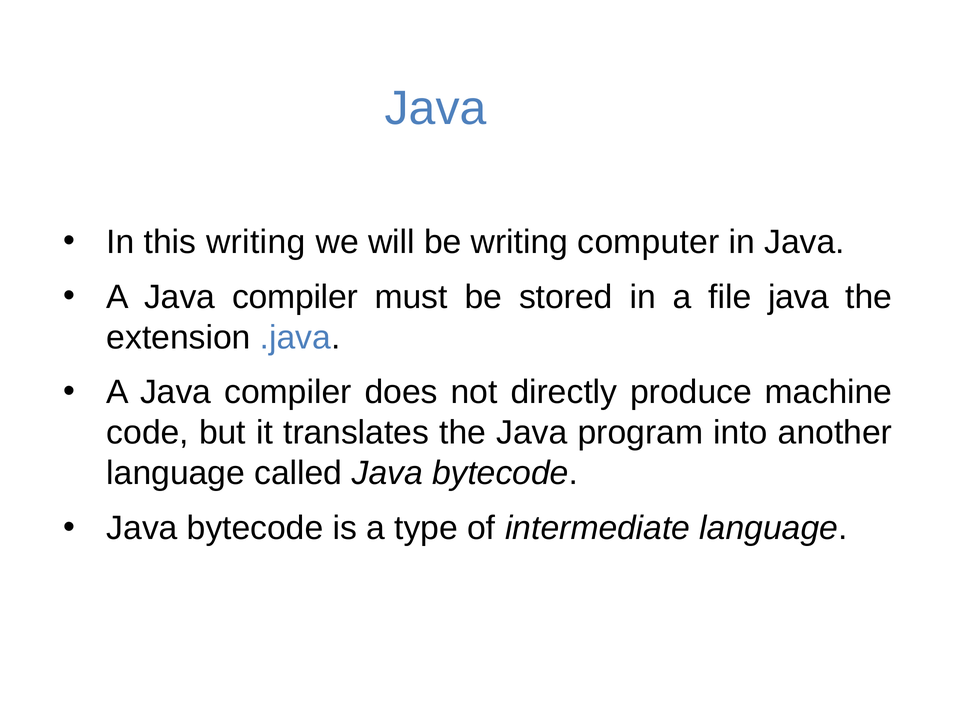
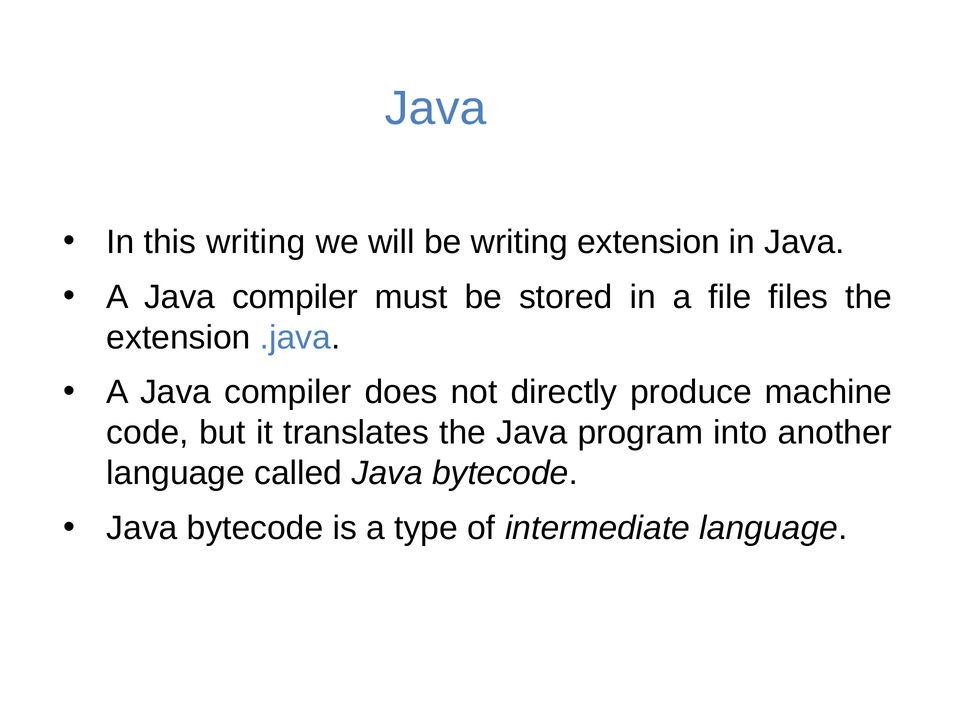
writing computer: computer -> extension (649, 242)
file java: java -> files (798, 297)
